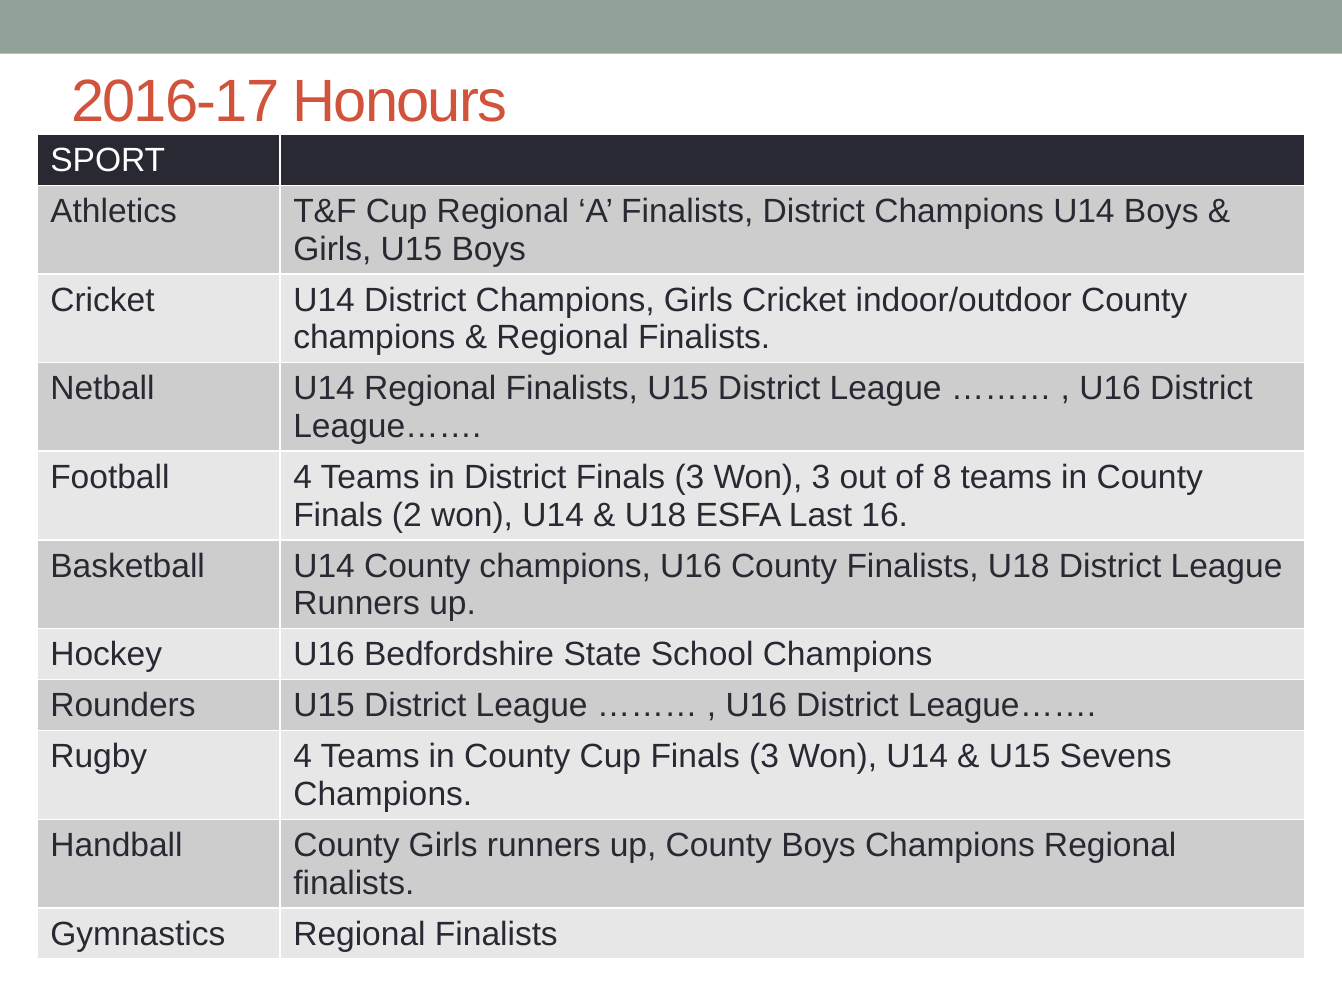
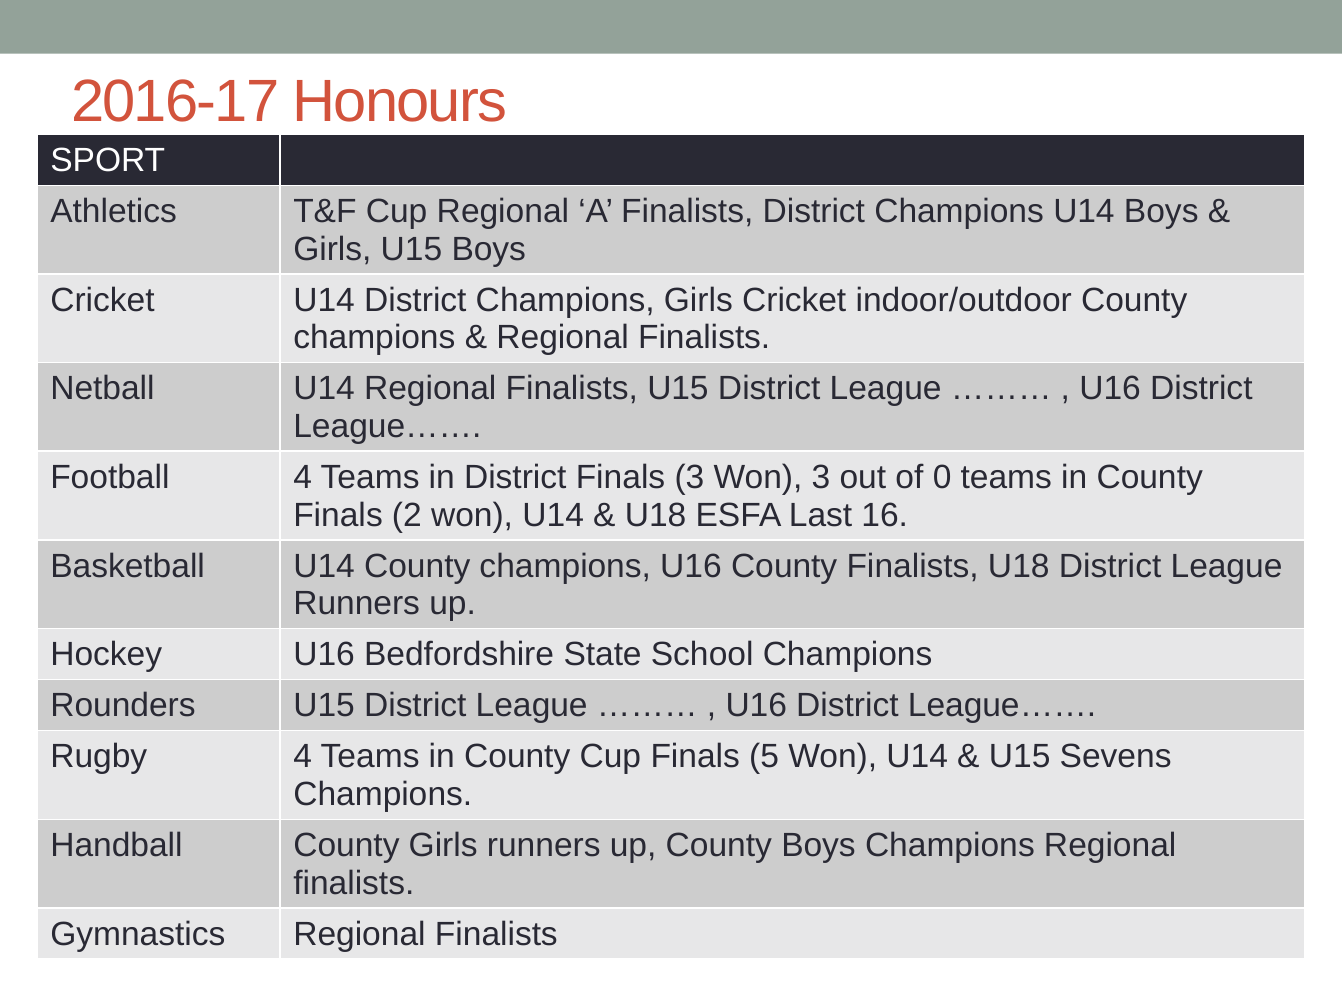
8: 8 -> 0 (942, 477)
Cup Finals 3: 3 -> 5 (764, 756)
